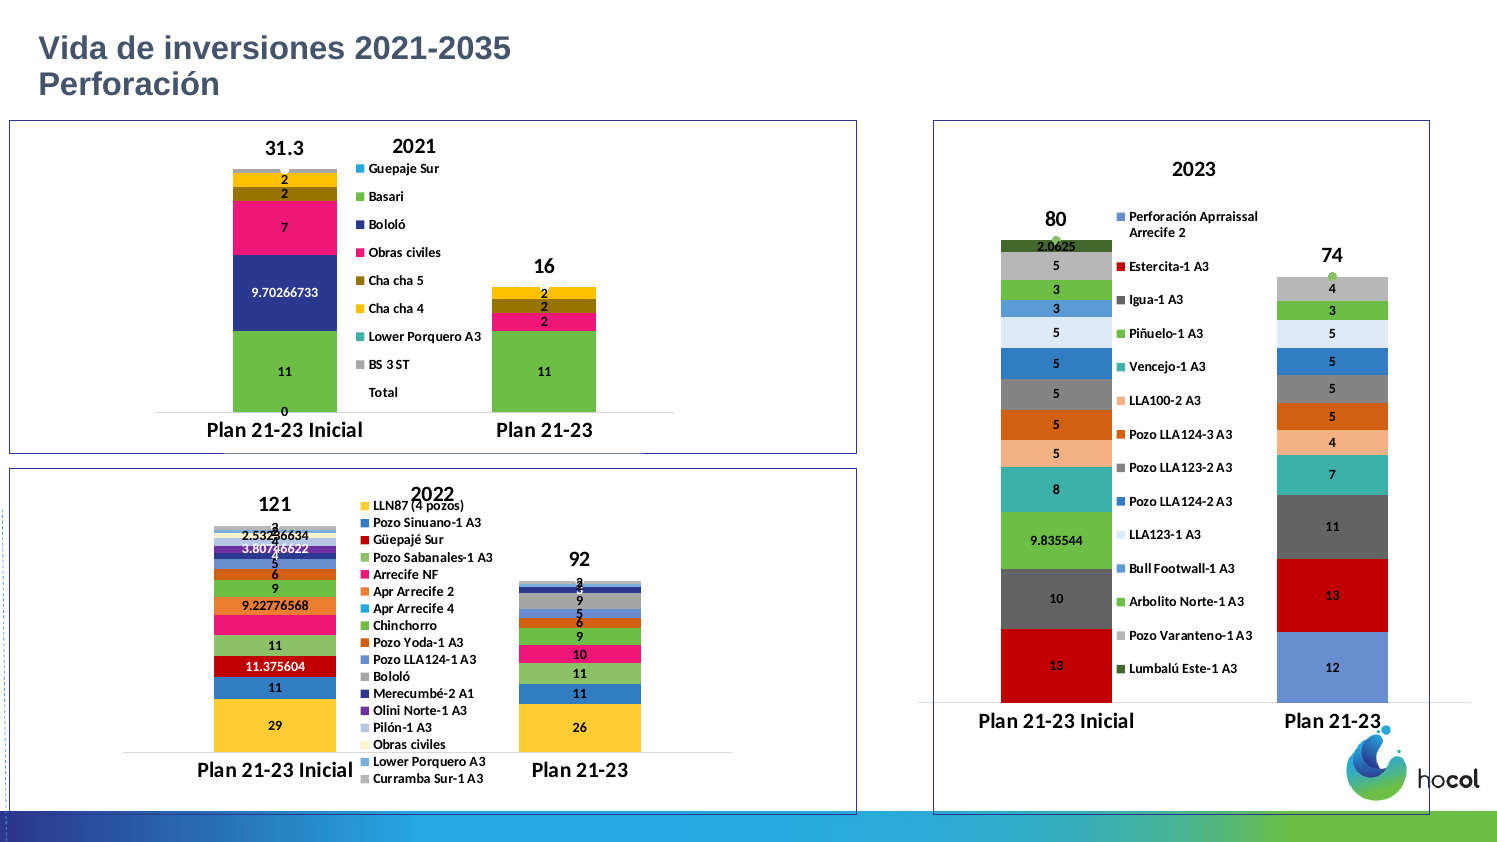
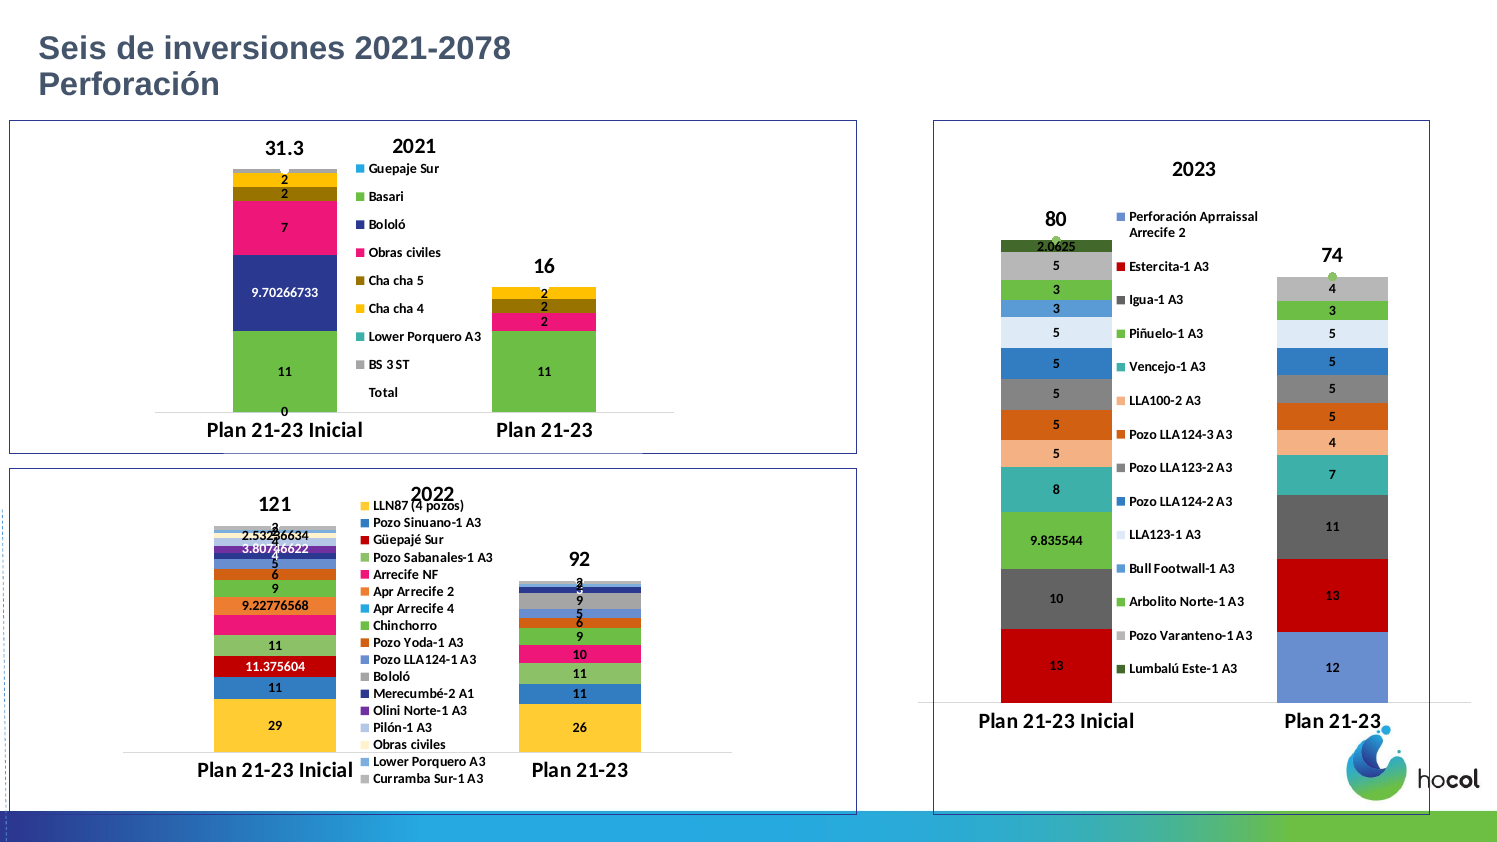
Vida: Vida -> Seis (73, 49)
2021-2035: 2021-2035 -> 2021-2078 (433, 49)
